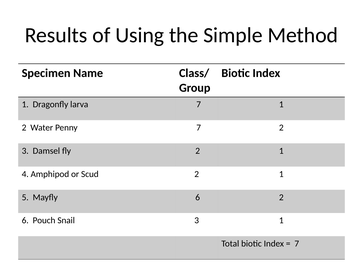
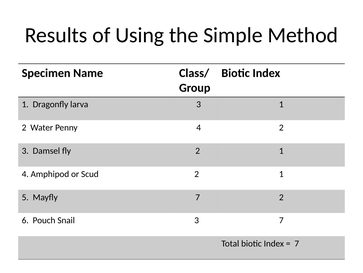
larva 7: 7 -> 3 (199, 104)
Penny 7: 7 -> 4 (199, 127)
Mayfly 6: 6 -> 7 (198, 197)
3 1: 1 -> 7 (281, 220)
